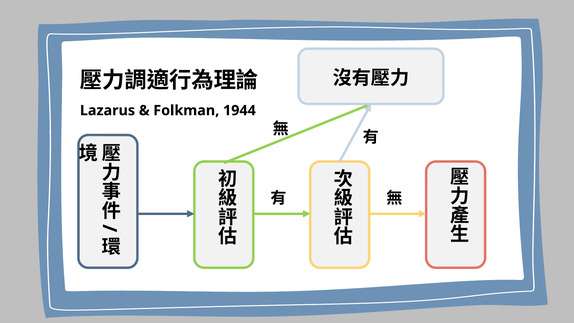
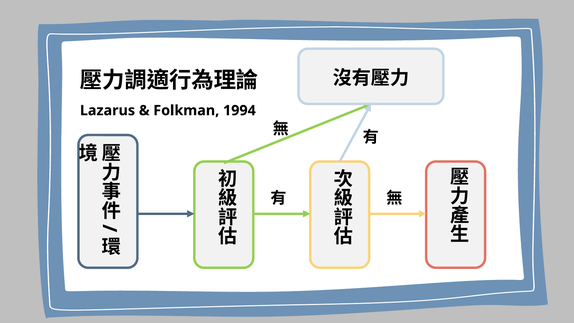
1944: 1944 -> 1994 (239, 110)
